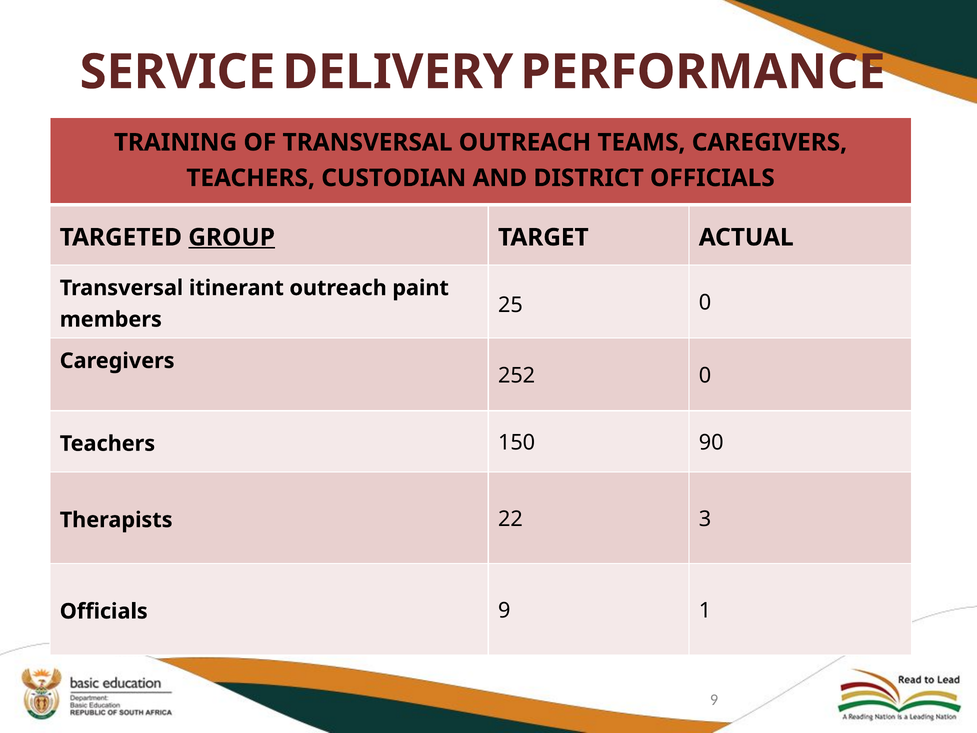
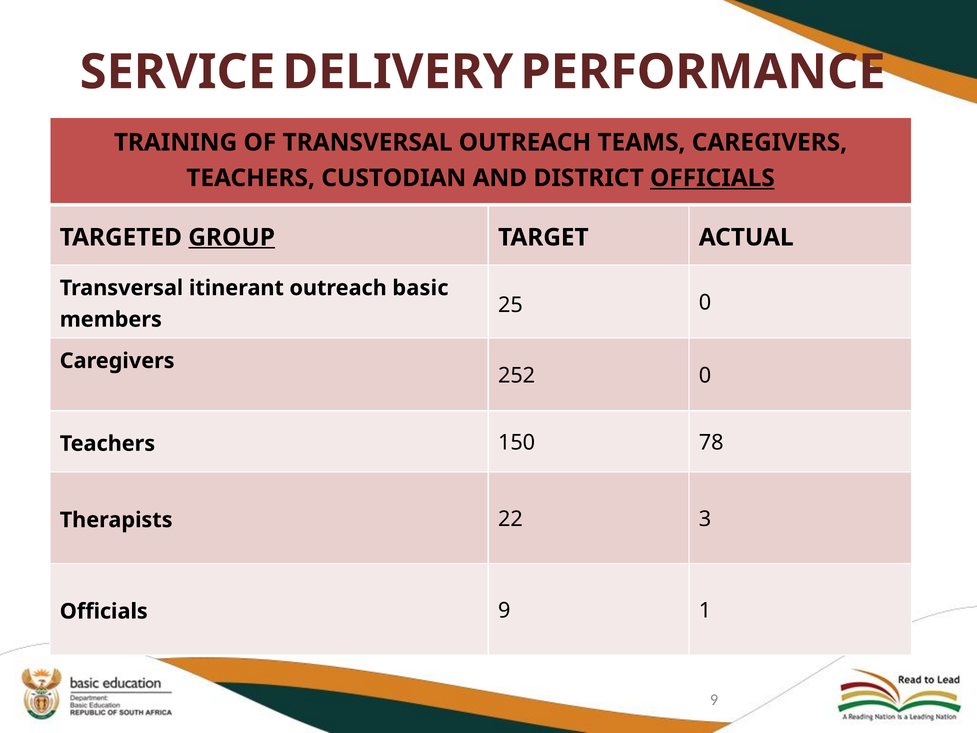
OFFICIALS underline: none -> present (712, 178)
paint: paint -> basic (420, 288)
90: 90 -> 78 (711, 442)
